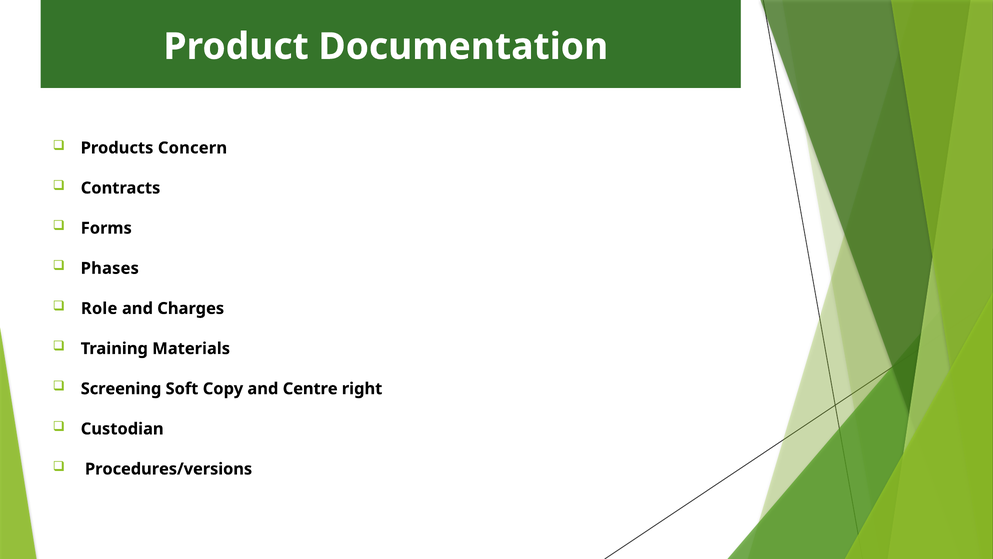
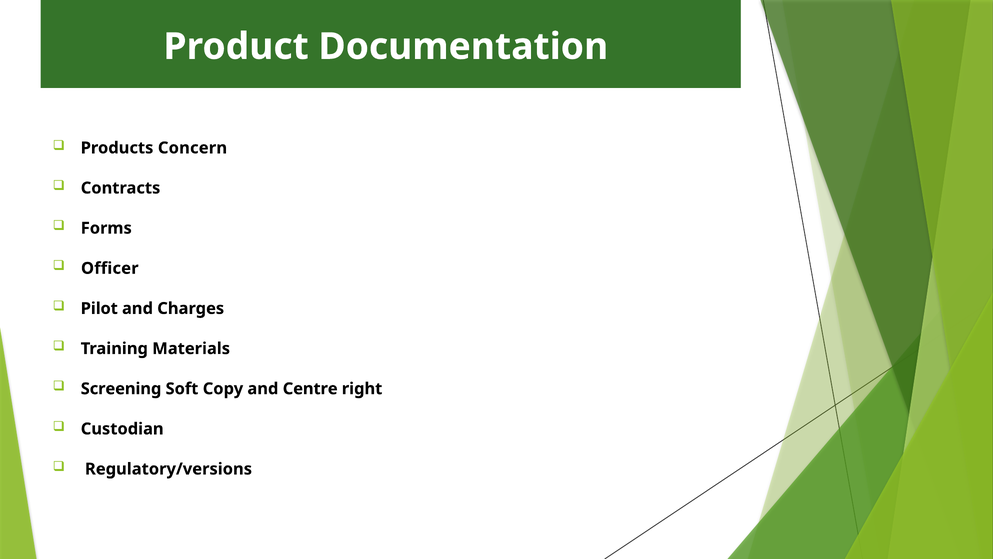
Phases: Phases -> Officer (110, 268)
Role: Role -> Pilot (99, 308)
Procedures/versions: Procedures/versions -> Regulatory/versions (168, 469)
